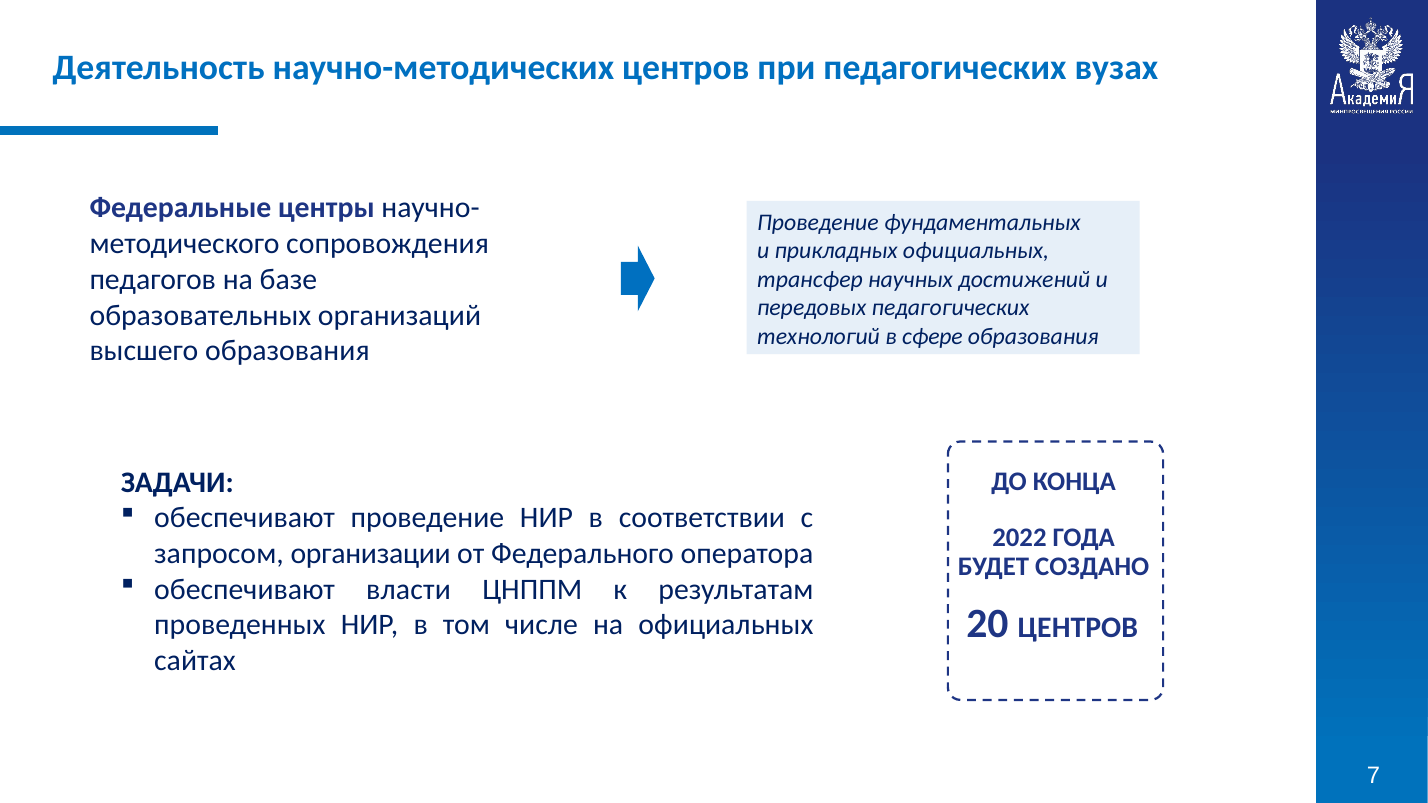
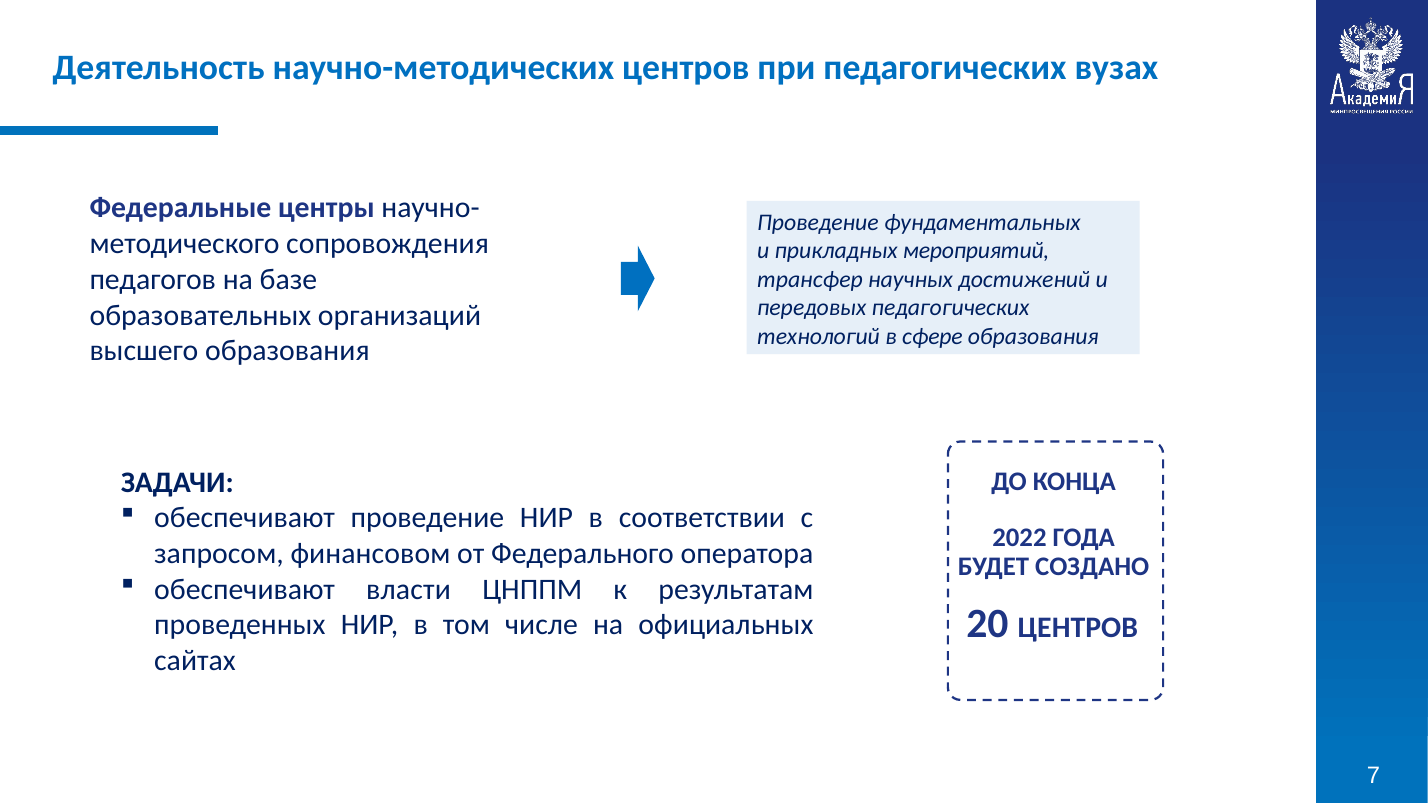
прикладных официальных: официальных -> мероприятий (976, 251)
организации: организации -> финансовом (370, 554)
